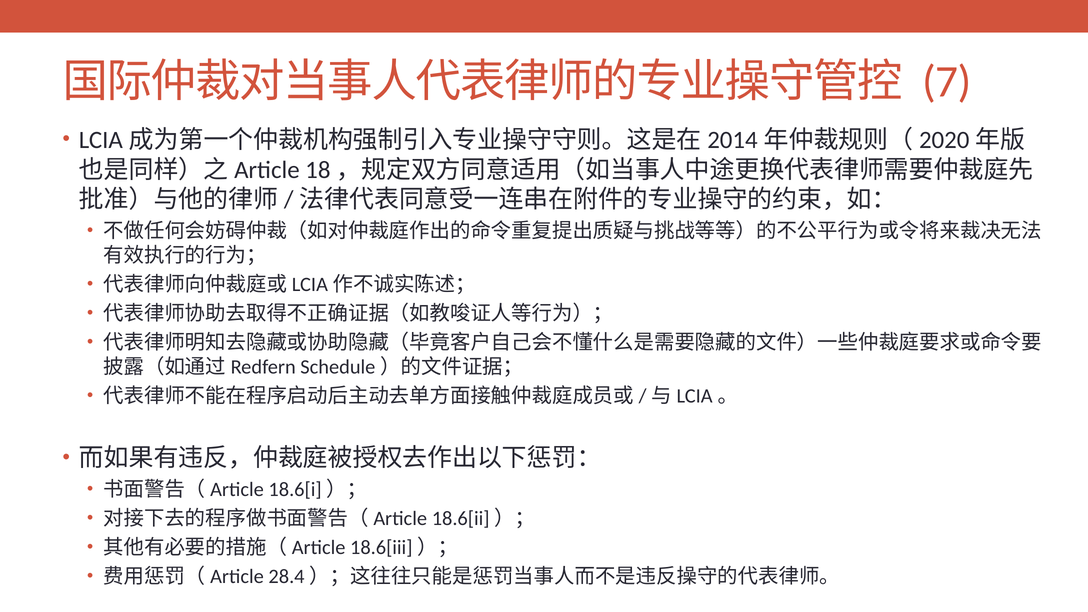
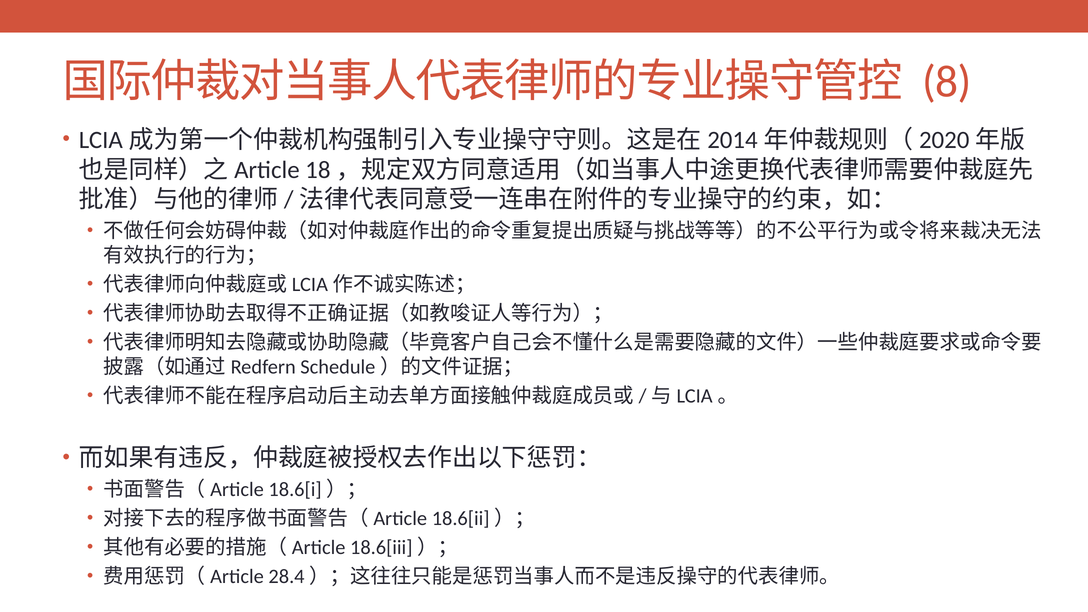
7: 7 -> 8 (947, 82)
